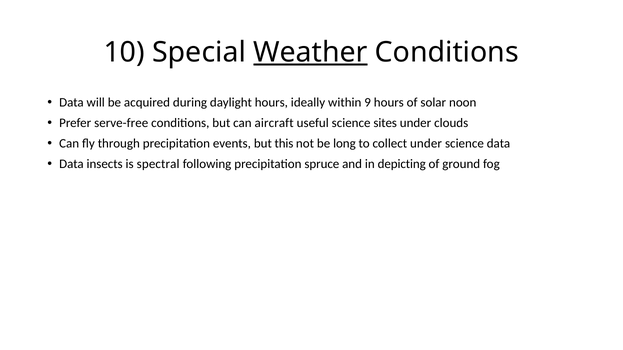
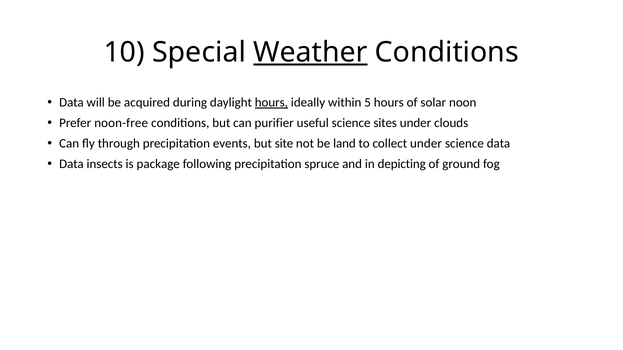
hours underline: none -> present (271, 103)
9: 9 -> 5 (368, 103)
serve-free: serve-free -> noon-free (121, 123)
aircraft: aircraft -> purifier (274, 123)
this: this -> site (284, 144)
long: long -> land (344, 144)
spectral: spectral -> package (158, 164)
